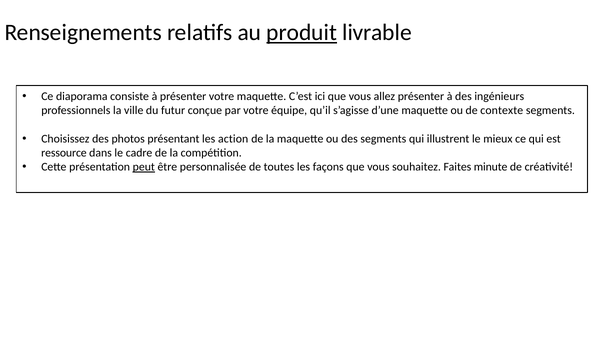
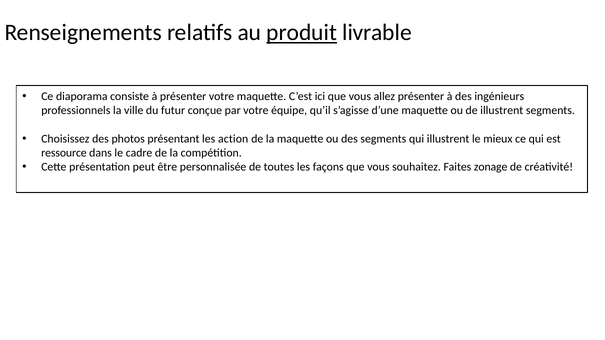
de contexte: contexte -> illustrent (502, 111)
peut underline: present -> none (144, 167)
minute: minute -> zonage (491, 167)
